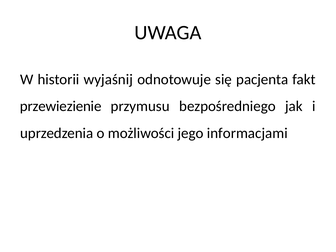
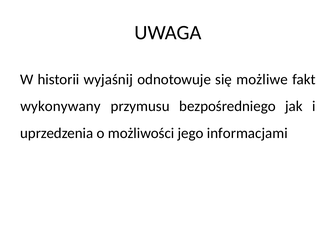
pacjenta: pacjenta -> możliwe (262, 79)
przewiezienie: przewiezienie -> wykonywany (61, 106)
